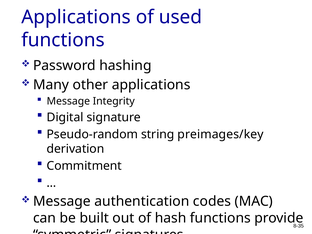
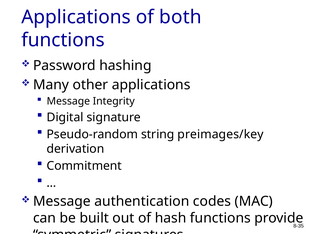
used: used -> both (180, 17)
